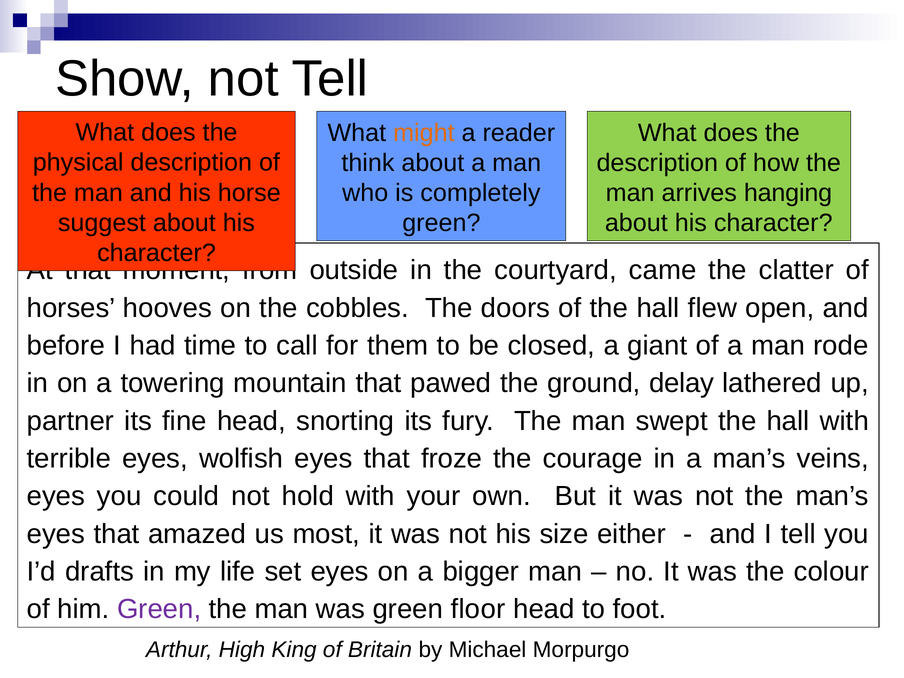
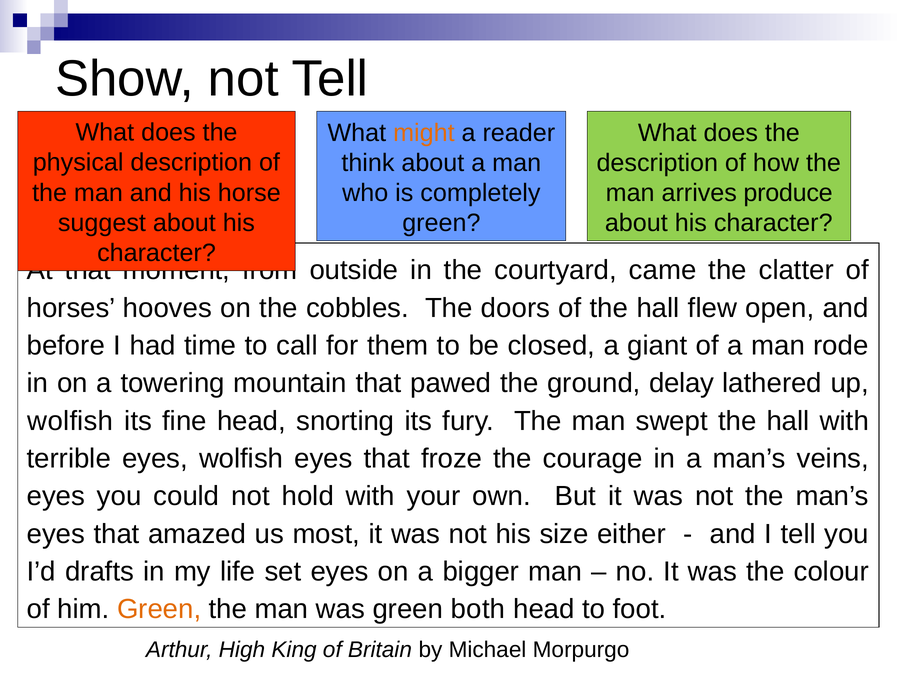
hanging: hanging -> produce (788, 193)
partner: partner -> wolfish (70, 421)
Green colour: purple -> orange (159, 609)
floor: floor -> both (478, 609)
